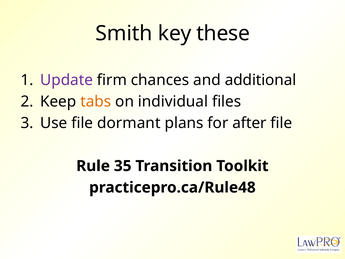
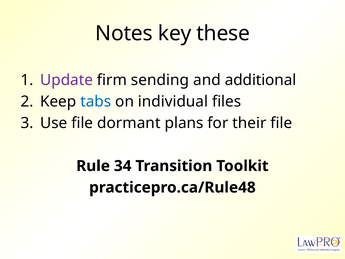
Smith: Smith -> Notes (124, 33)
chances: chances -> sending (160, 80)
tabs colour: orange -> blue (96, 101)
after: after -> their (249, 123)
35: 35 -> 34 (123, 166)
